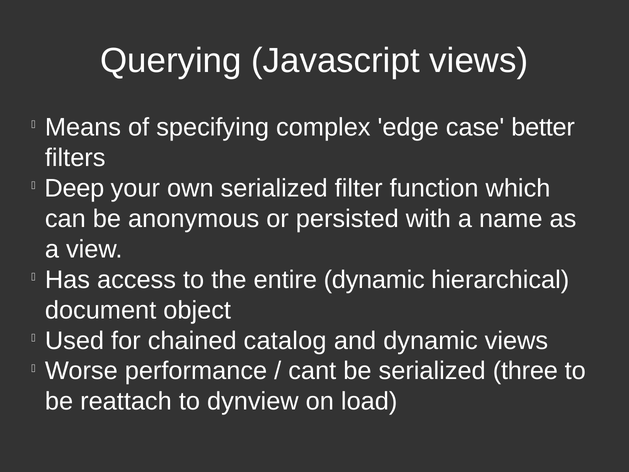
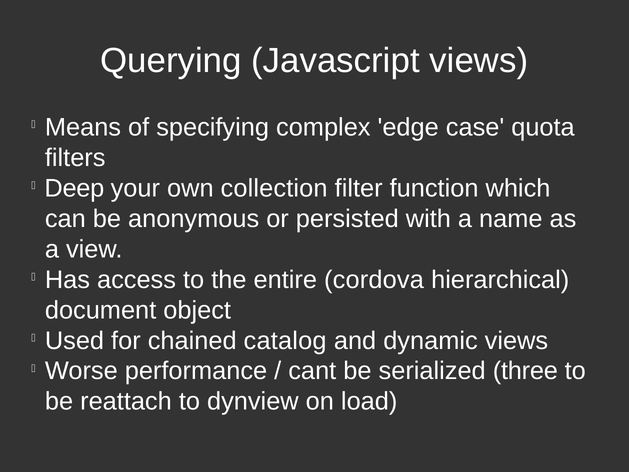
better: better -> quota (543, 127)
own serialized: serialized -> collection (274, 188)
entire dynamic: dynamic -> cordova (374, 280)
